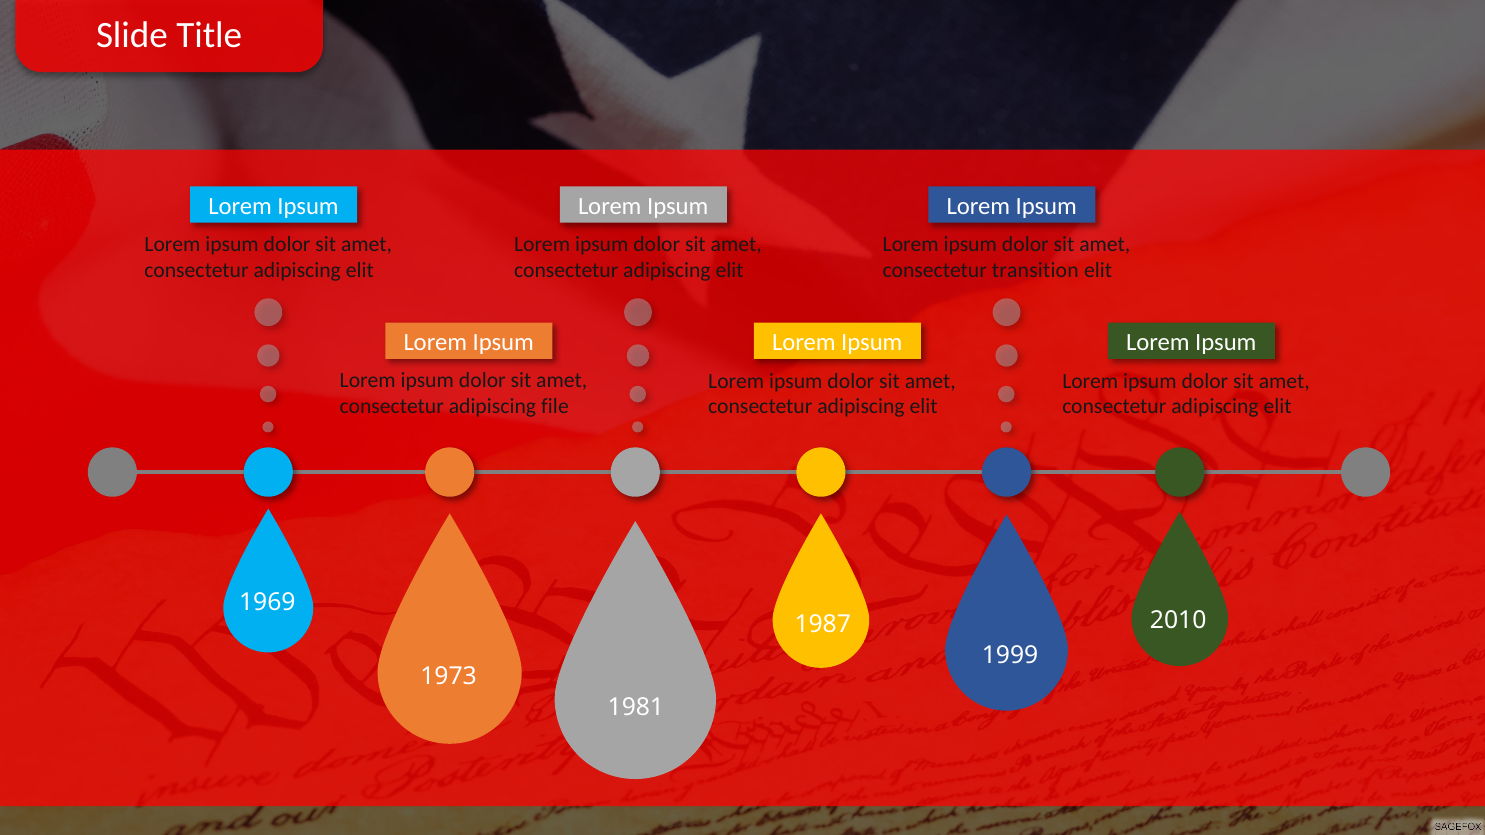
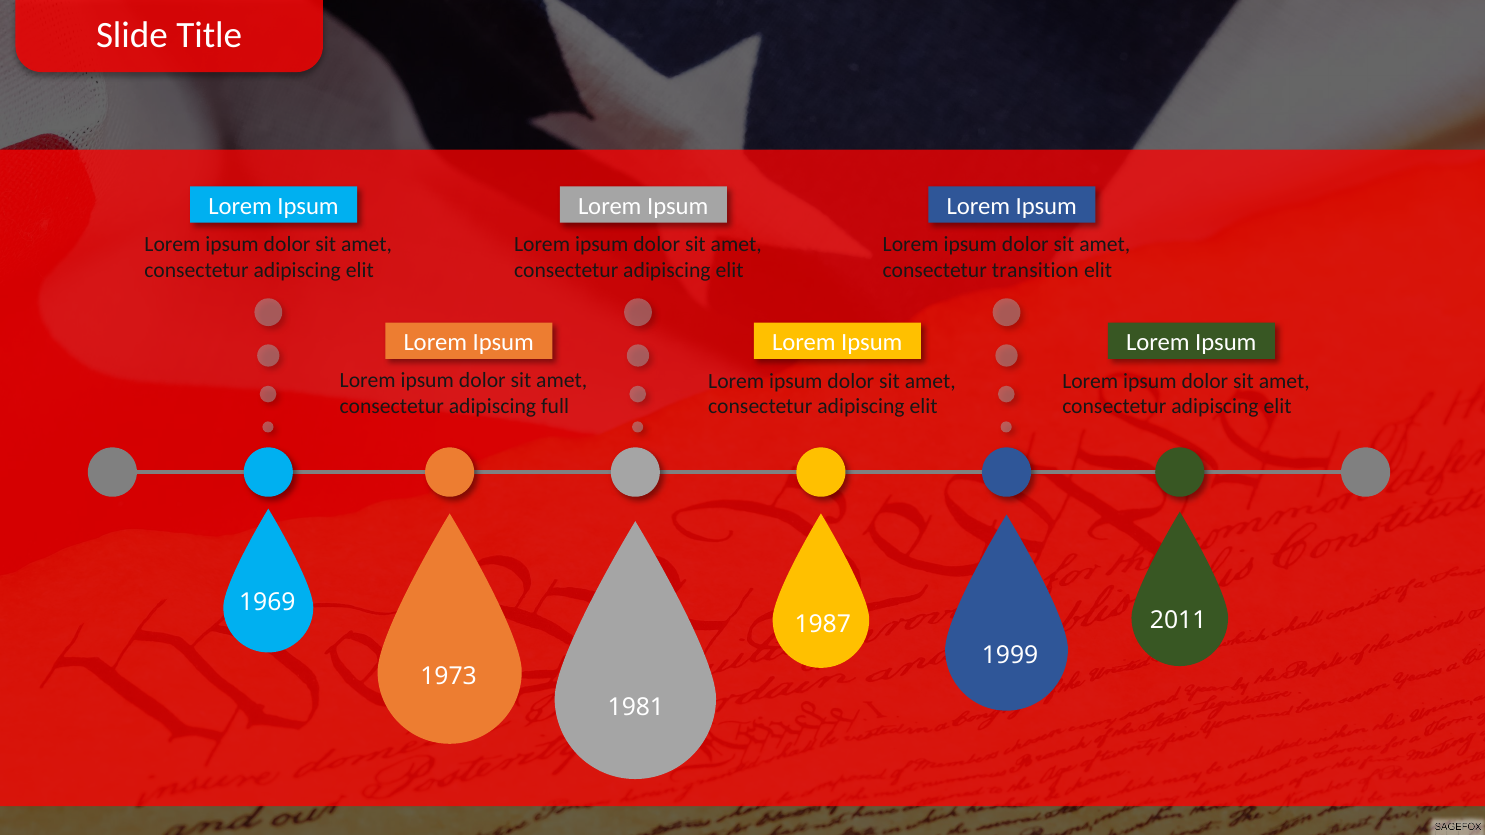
file: file -> full (555, 407)
2010: 2010 -> 2011 (1178, 620)
